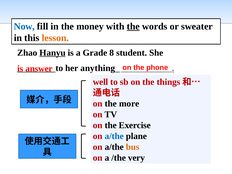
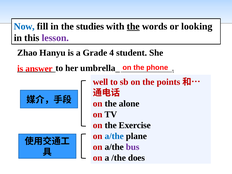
money: money -> studies (90, 26)
sweater: sweater -> looking (197, 26)
lesson colour: orange -> purple (55, 38)
Hanyu underline: present -> none (53, 53)
8: 8 -> 4 (112, 53)
anything: anything -> umbrella (98, 68)
things: things -> points (168, 82)
more: more -> alone (129, 104)
bus colour: orange -> purple (133, 147)
very: very -> does (136, 158)
